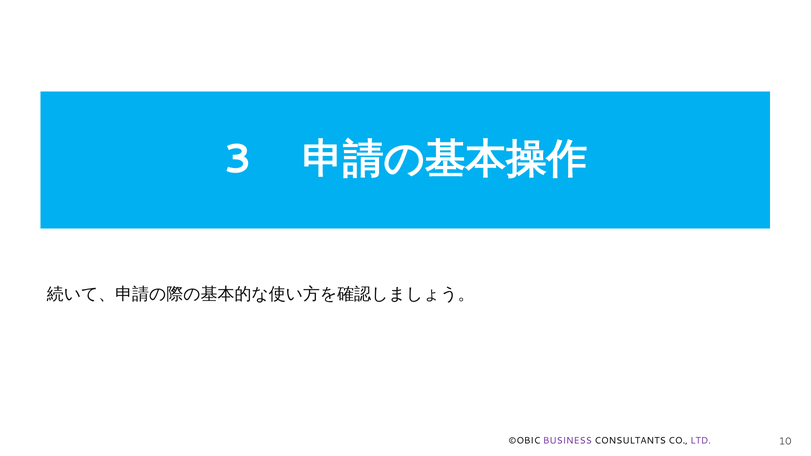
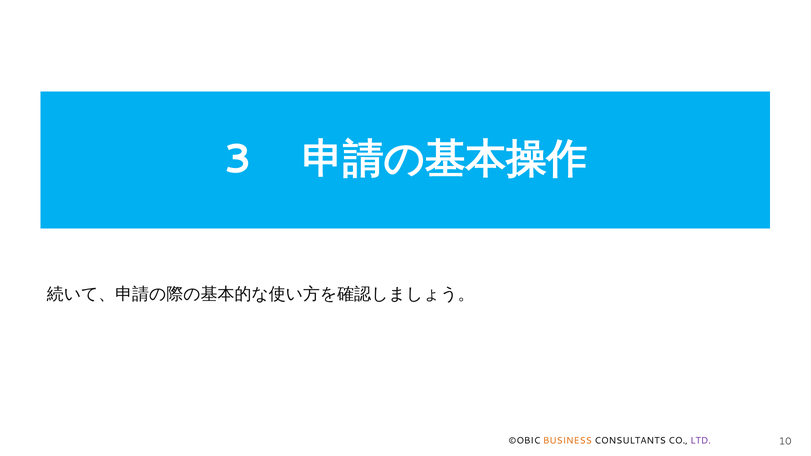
BUSINESS colour: purple -> orange (567, 441)
